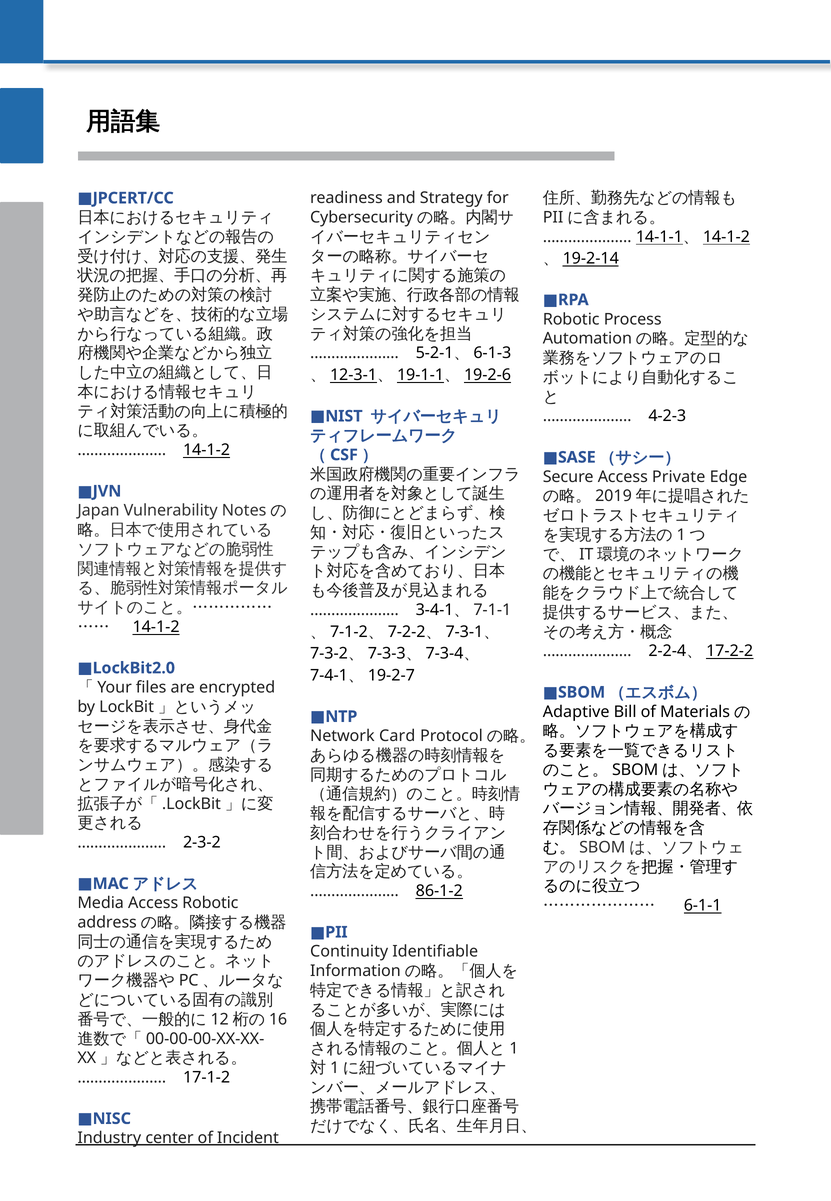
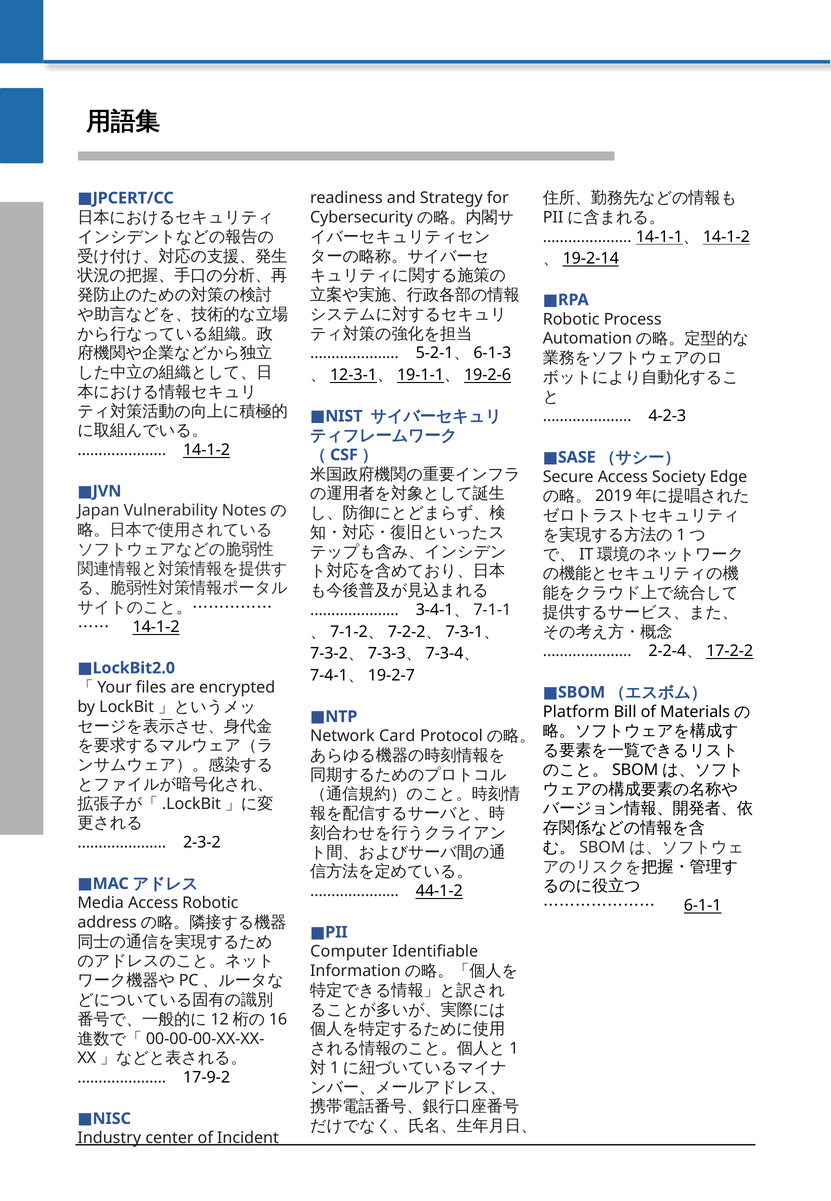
Private: Private -> Society (679, 476)
Adaptive: Adaptive -> Platform (576, 711)
86-1-2: 86-1-2 -> 44-1-2 (439, 890)
Continuity: Continuity -> Computer (349, 951)
17-1-2: 17-1-2 -> 17-9-2 (207, 1077)
